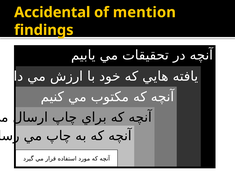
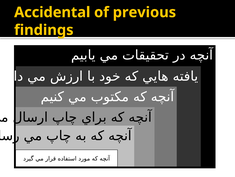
mention: mention -> previous (144, 12)
